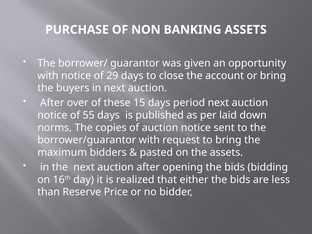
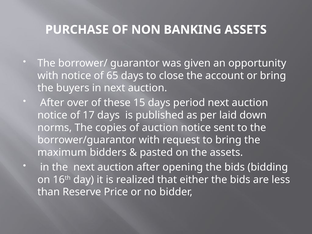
29: 29 -> 65 (112, 76)
55: 55 -> 17 (89, 115)
